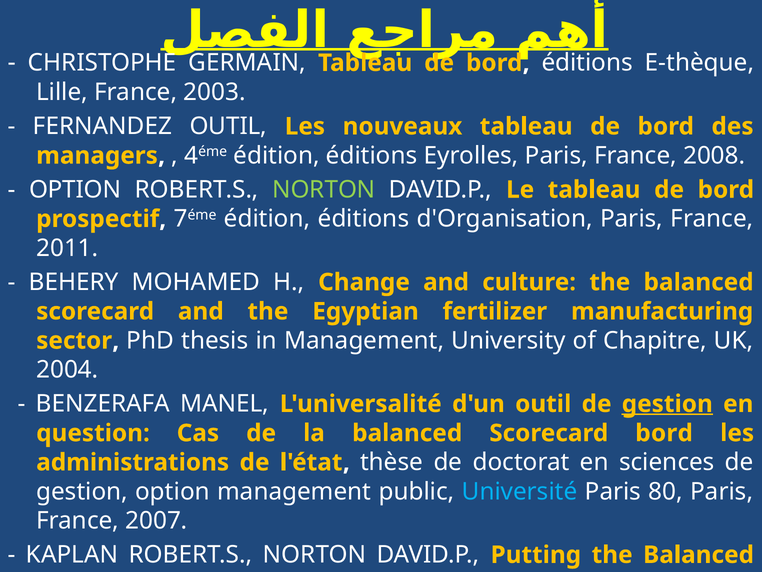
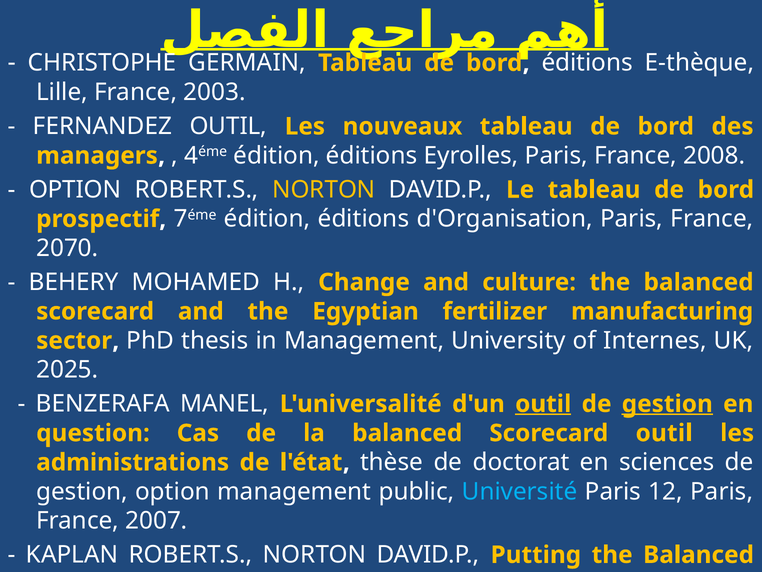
NORTON colour: light green -> yellow (324, 190)
2011: 2011 -> 2070 (67, 248)
Chapitre: Chapitre -> Internes (655, 340)
2004: 2004 -> 2025 (67, 370)
outil underline: none -> present (543, 404)
Scorecard bord: bord -> outil (664, 433)
80: 80 -> 12 (666, 491)
